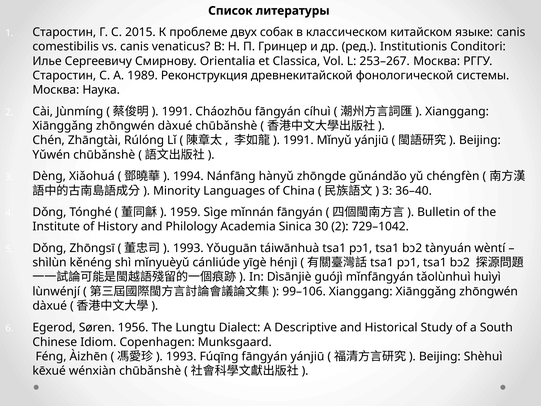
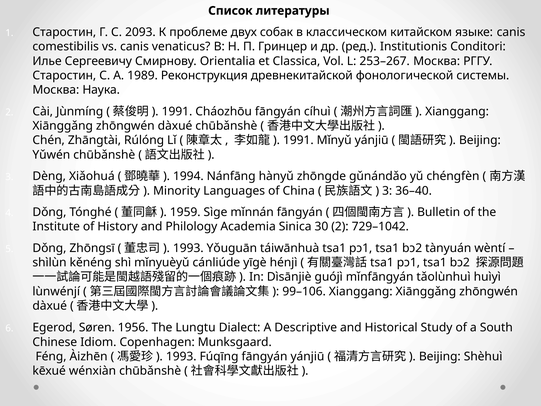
2015: 2015 -> 2093 (140, 32)
